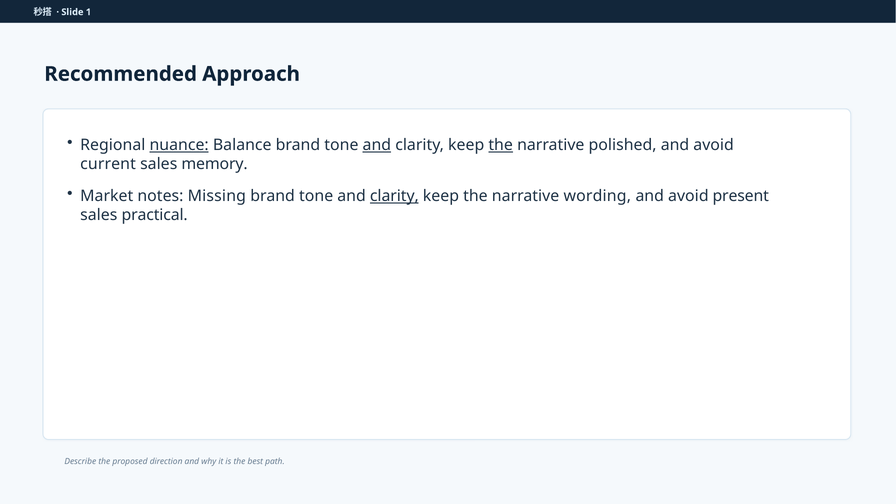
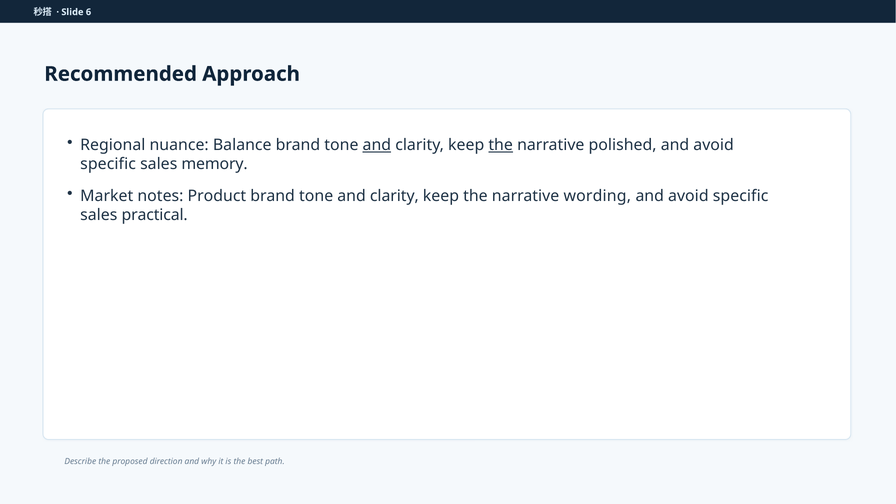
1: 1 -> 6 (88, 12)
nuance underline: present -> none (179, 145)
current: current -> specific (108, 164)
Missing: Missing -> Product (217, 196)
clarity underline: present -> none (394, 196)
present: present -> specific (741, 196)
